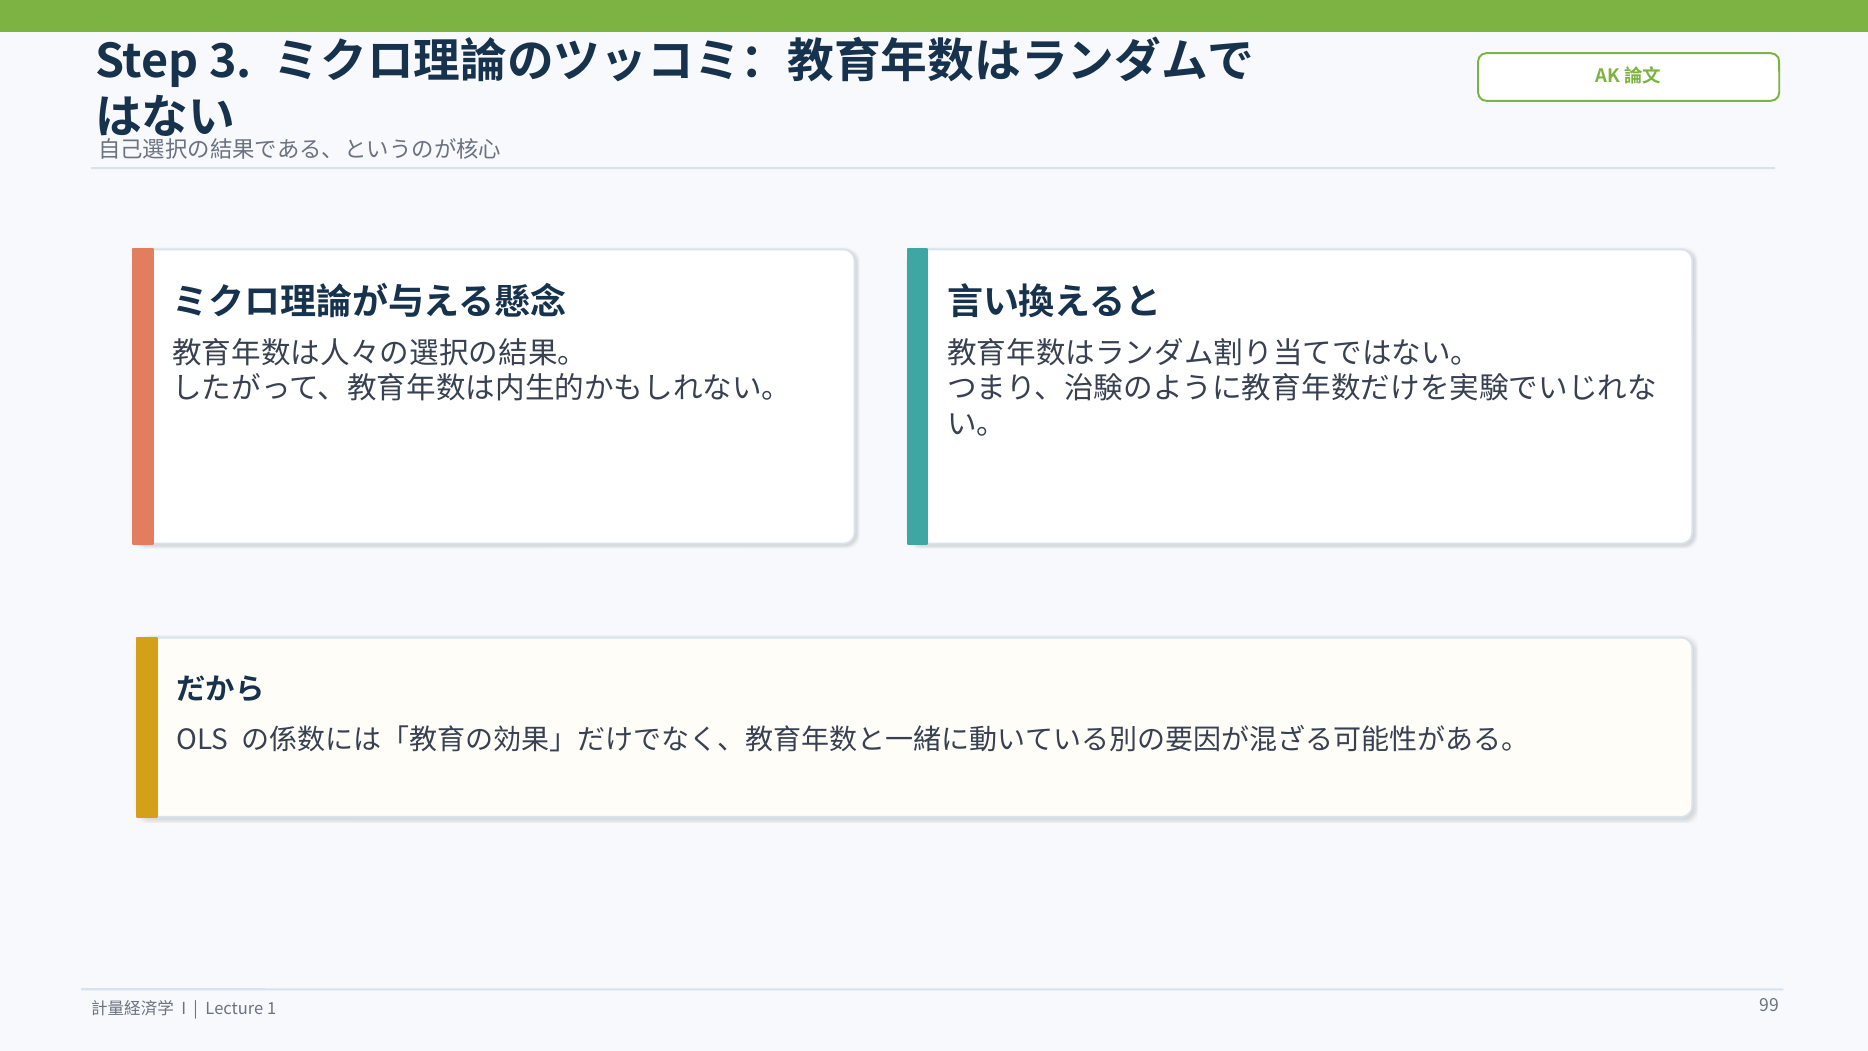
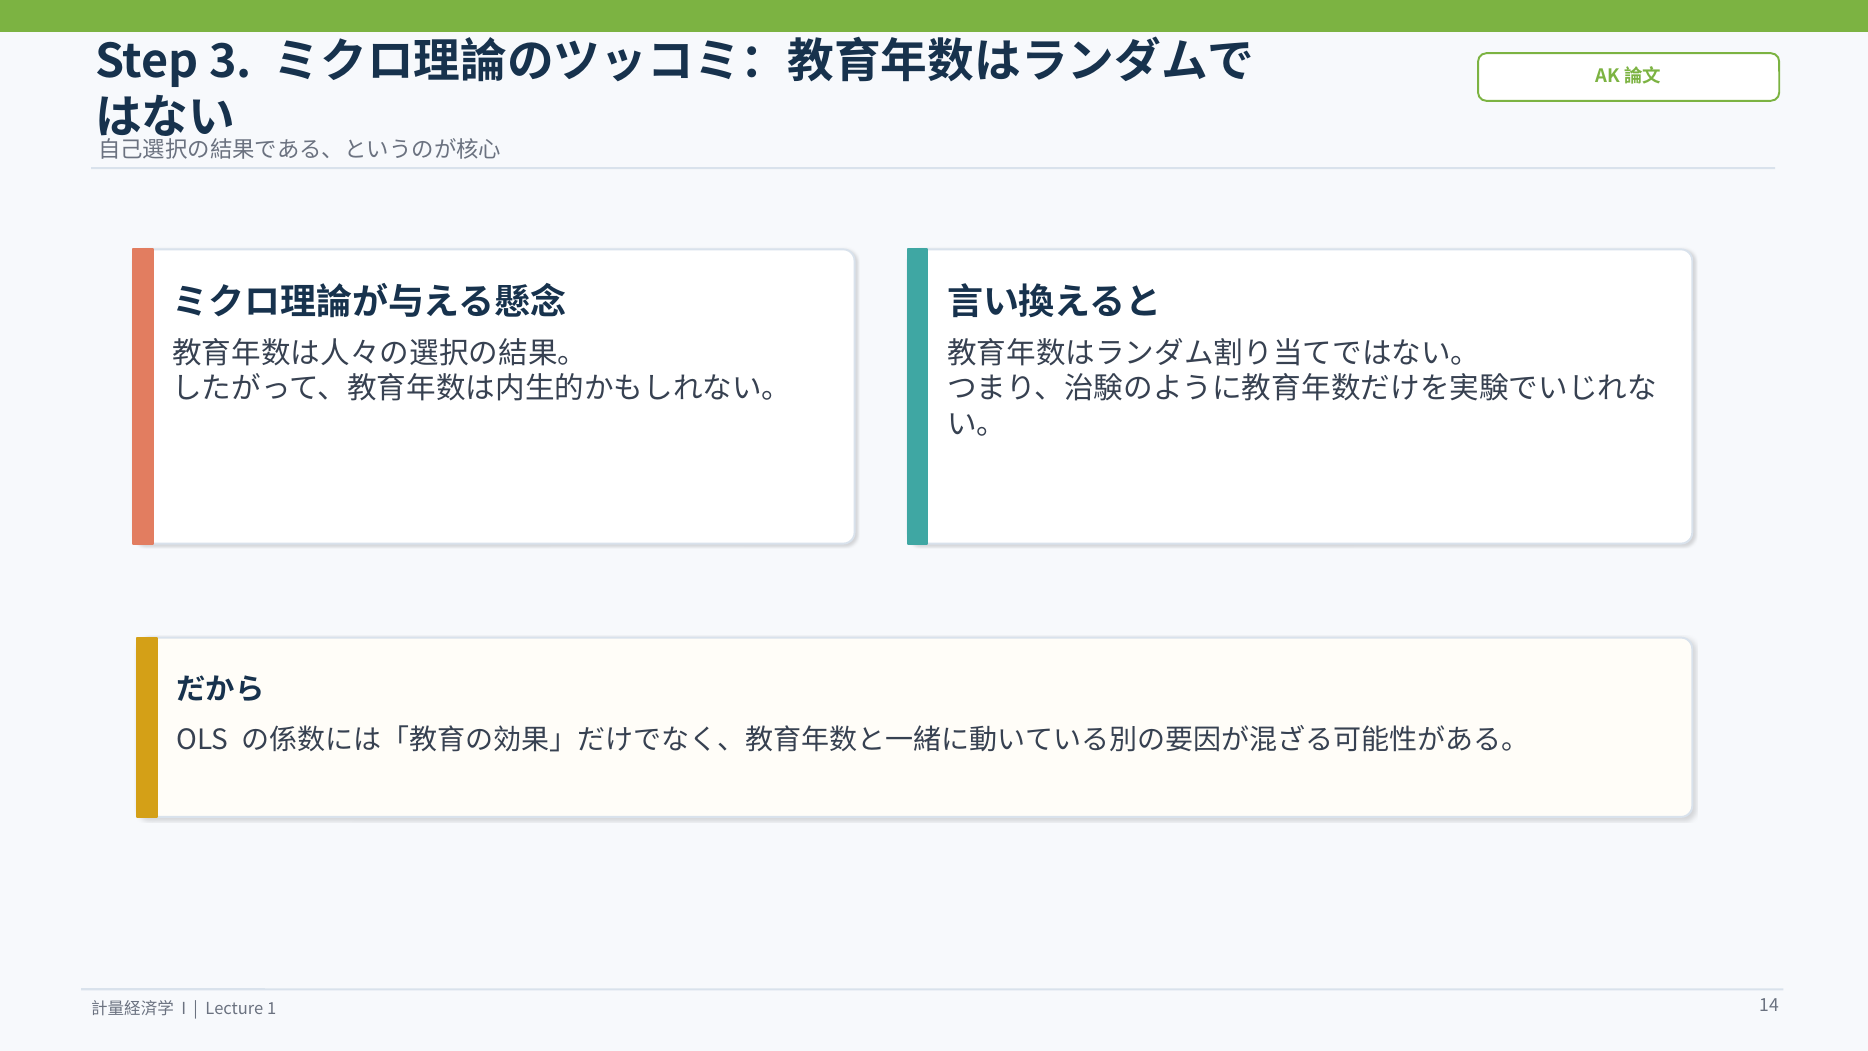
99: 99 -> 14 (1770, 1006)
